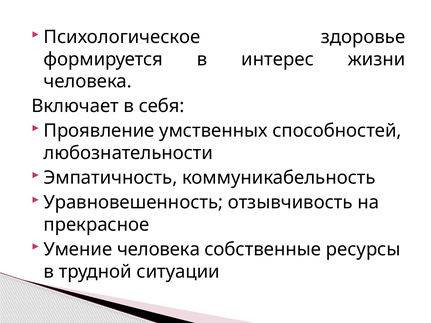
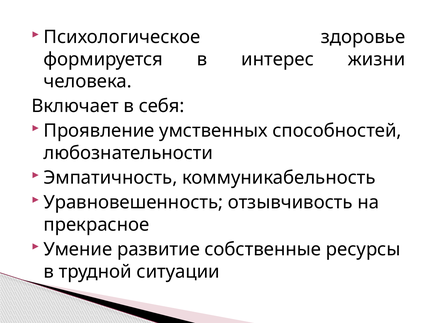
Умение человека: человека -> развитие (159, 250)
